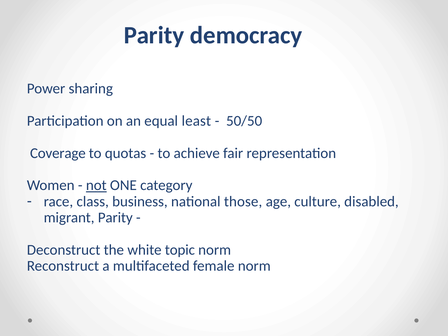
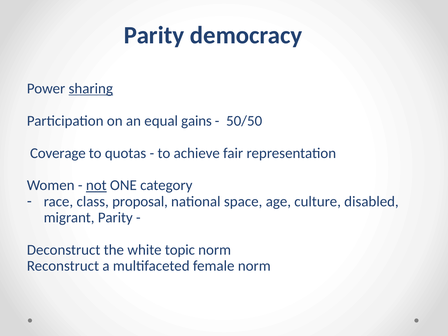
sharing underline: none -> present (91, 89)
least: least -> gains (196, 121)
business: business -> proposal (140, 201)
those: those -> space (243, 201)
